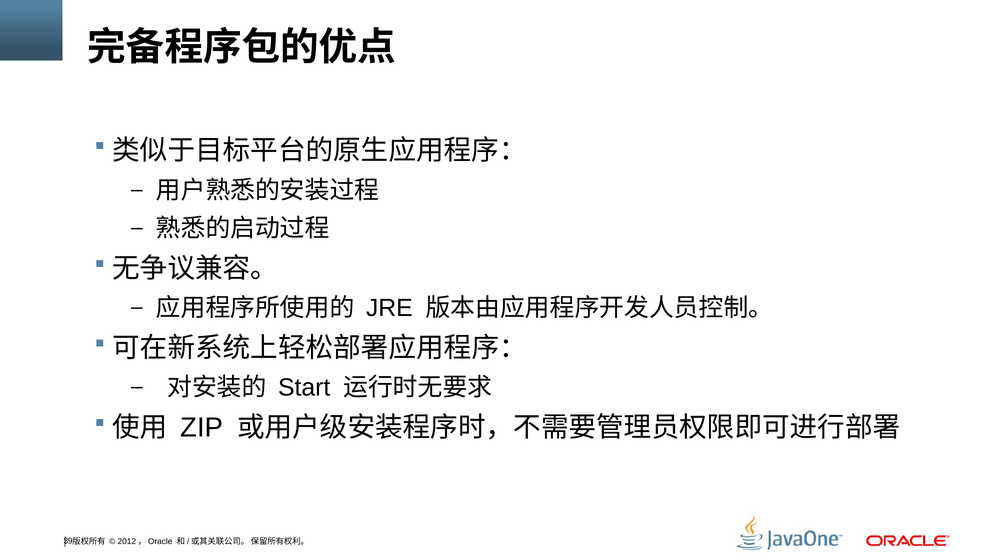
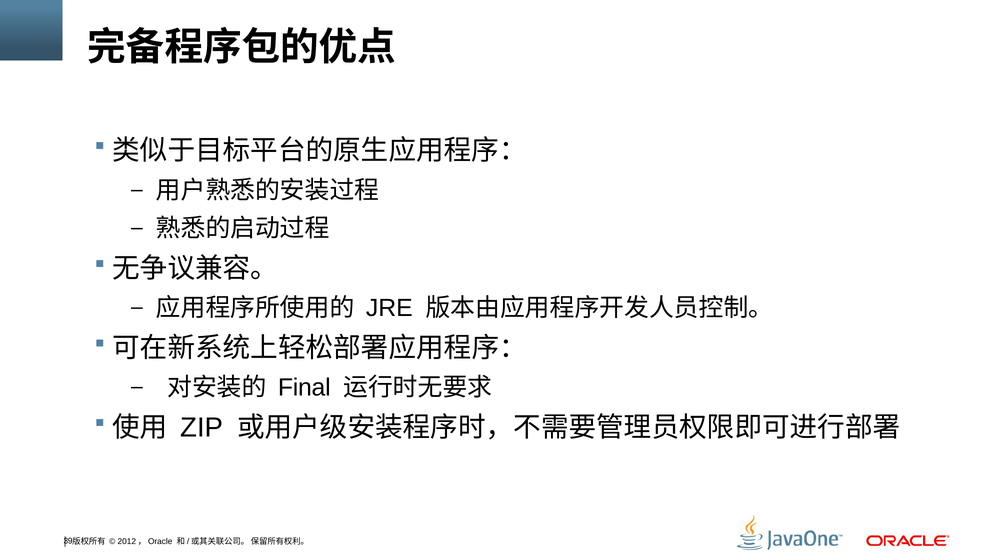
Start: Start -> Final (304, 387)
